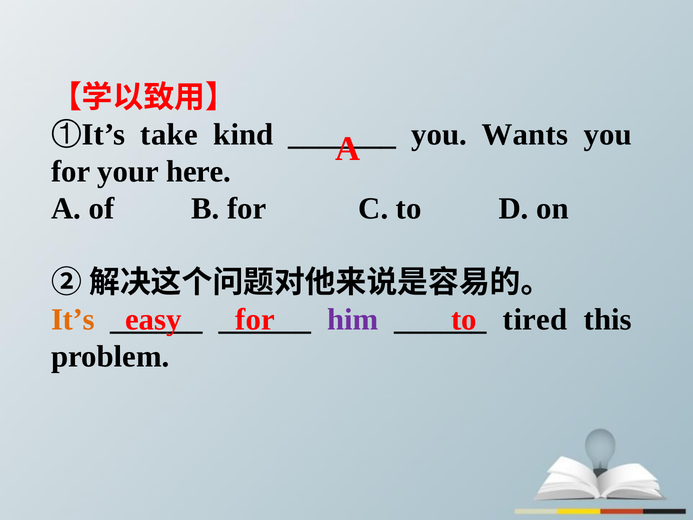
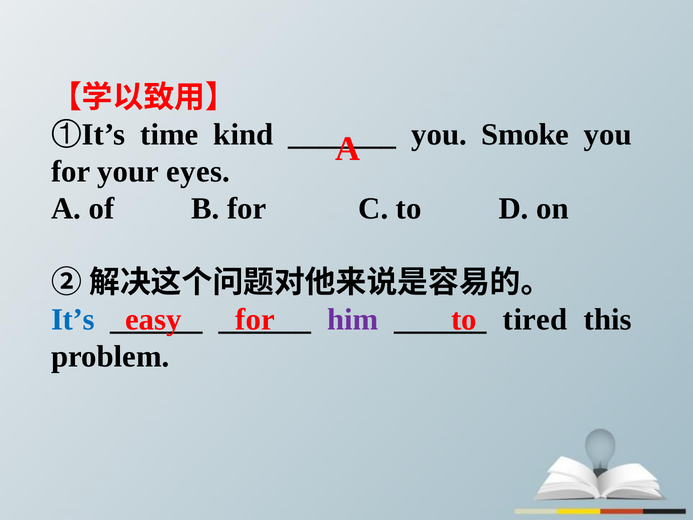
take: take -> time (169, 135)
Wants: Wants -> Smoke (525, 135)
here: here -> eyes (198, 172)
It’s colour: orange -> blue (73, 319)
